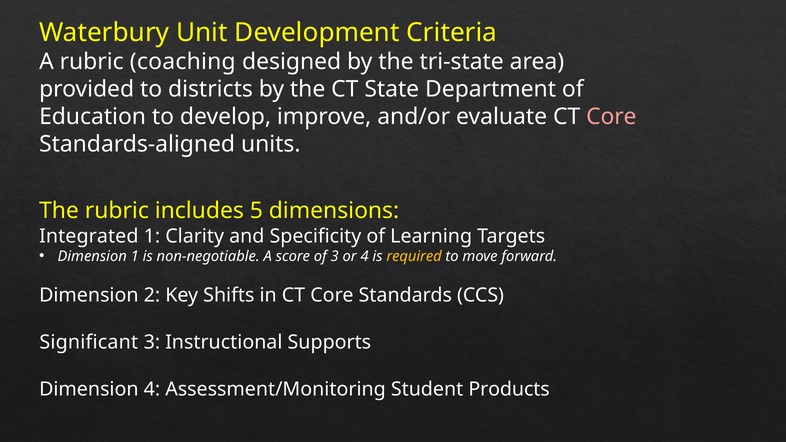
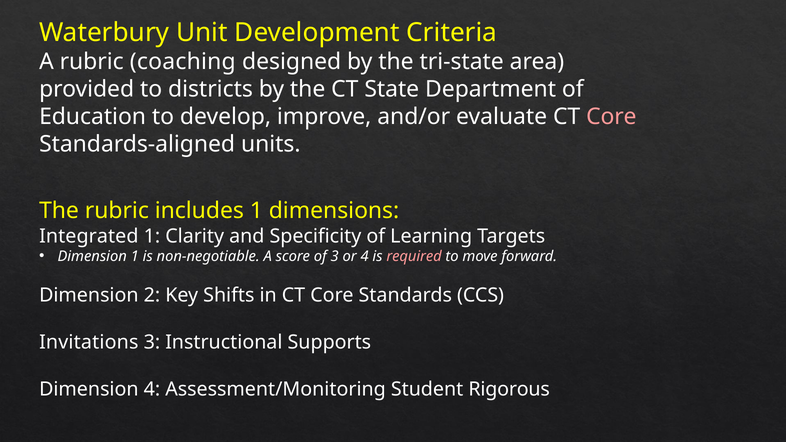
includes 5: 5 -> 1 (256, 211)
required colour: yellow -> pink (414, 256)
Significant: Significant -> Invitations (89, 342)
Products: Products -> Rigorous (509, 389)
